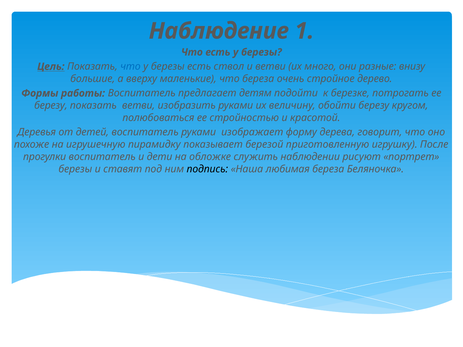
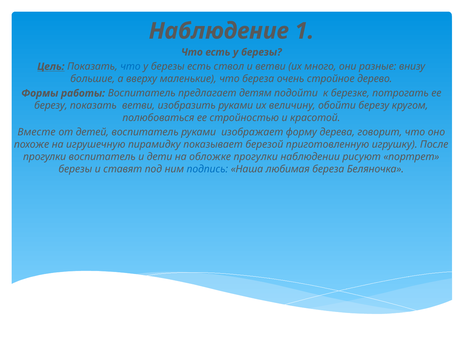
Деревья: Деревья -> Вместе (37, 132)
обложке служить: служить -> прогулки (256, 157)
подпись colour: black -> blue (207, 169)
